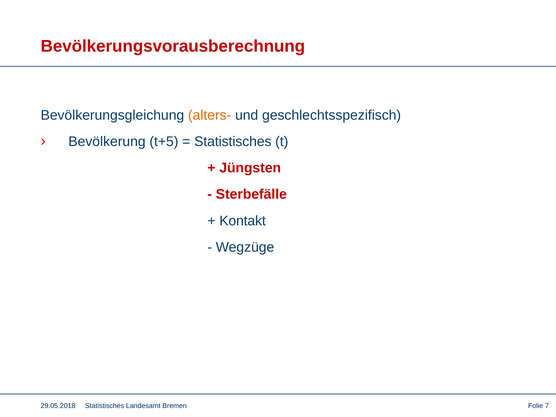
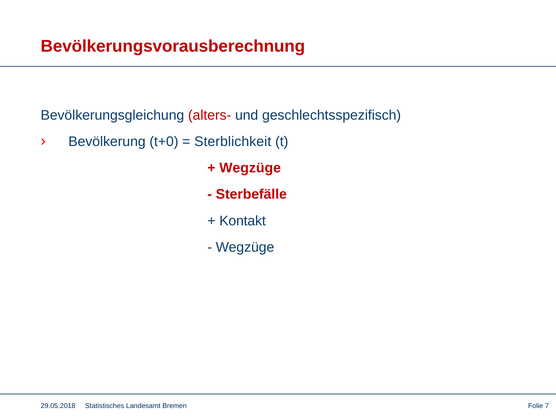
alters- colour: orange -> red (210, 115)
t+5: t+5 -> t+0 (164, 142)
Statistisches: Statistisches -> Sterblichkeit (233, 142)
Jüngsten: Jüngsten -> Wegzüge (250, 168)
